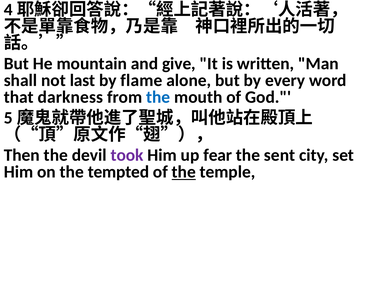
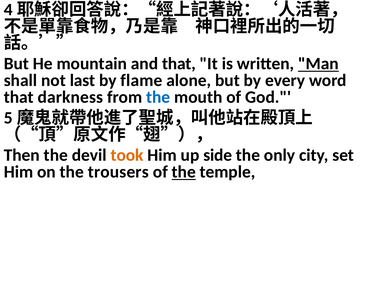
and give: give -> that (179, 64)
Man underline: none -> present (318, 64)
took colour: purple -> orange (127, 155)
fear: fear -> side (218, 155)
sent: sent -> only (280, 155)
tempted: tempted -> trousers (118, 172)
